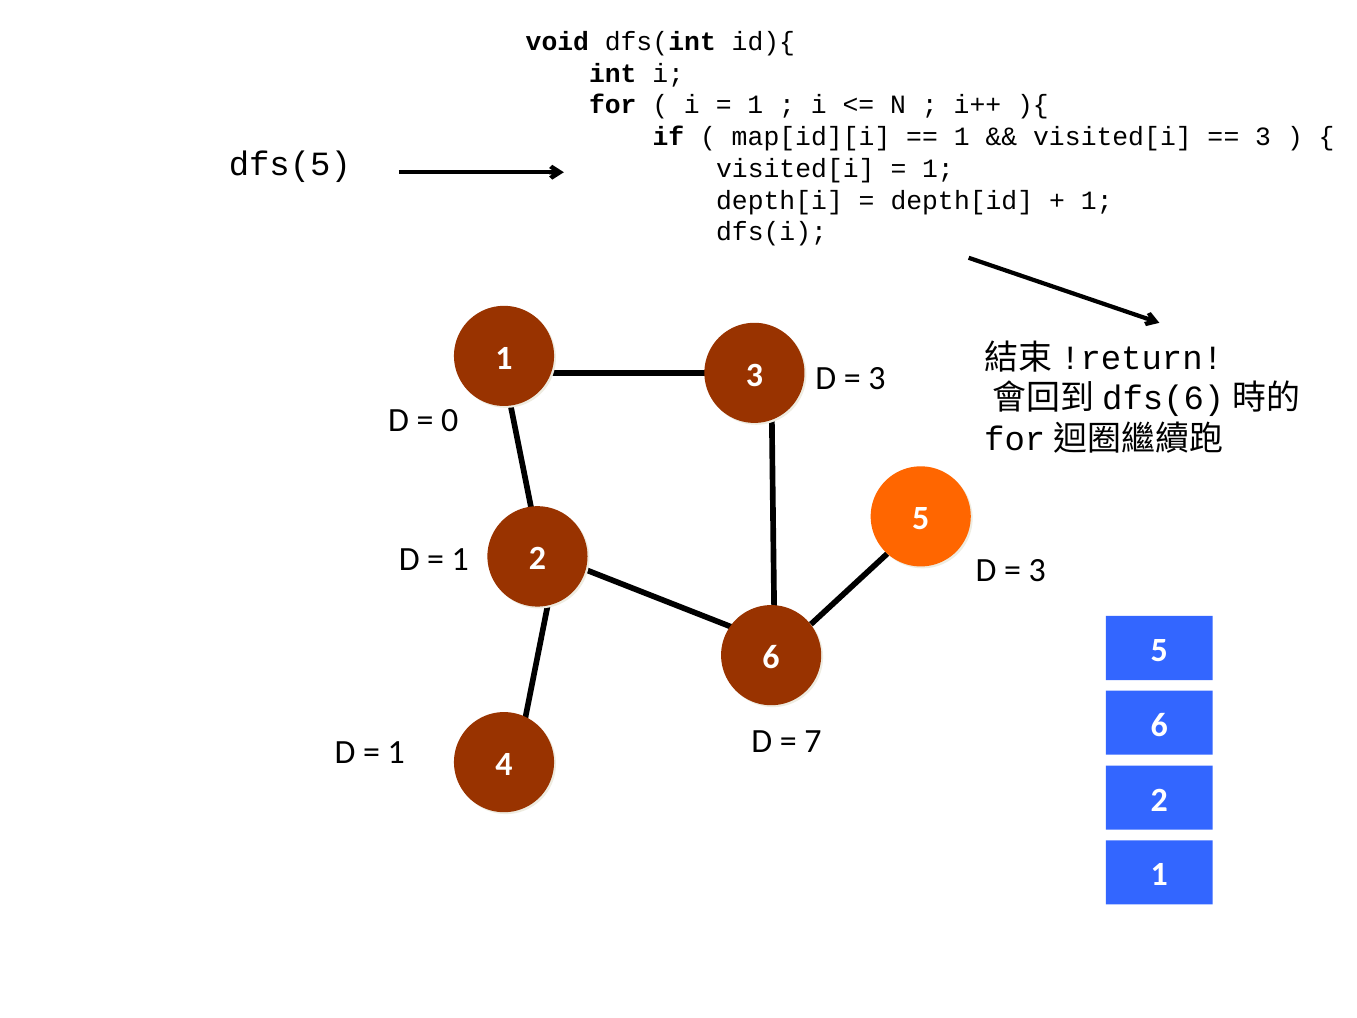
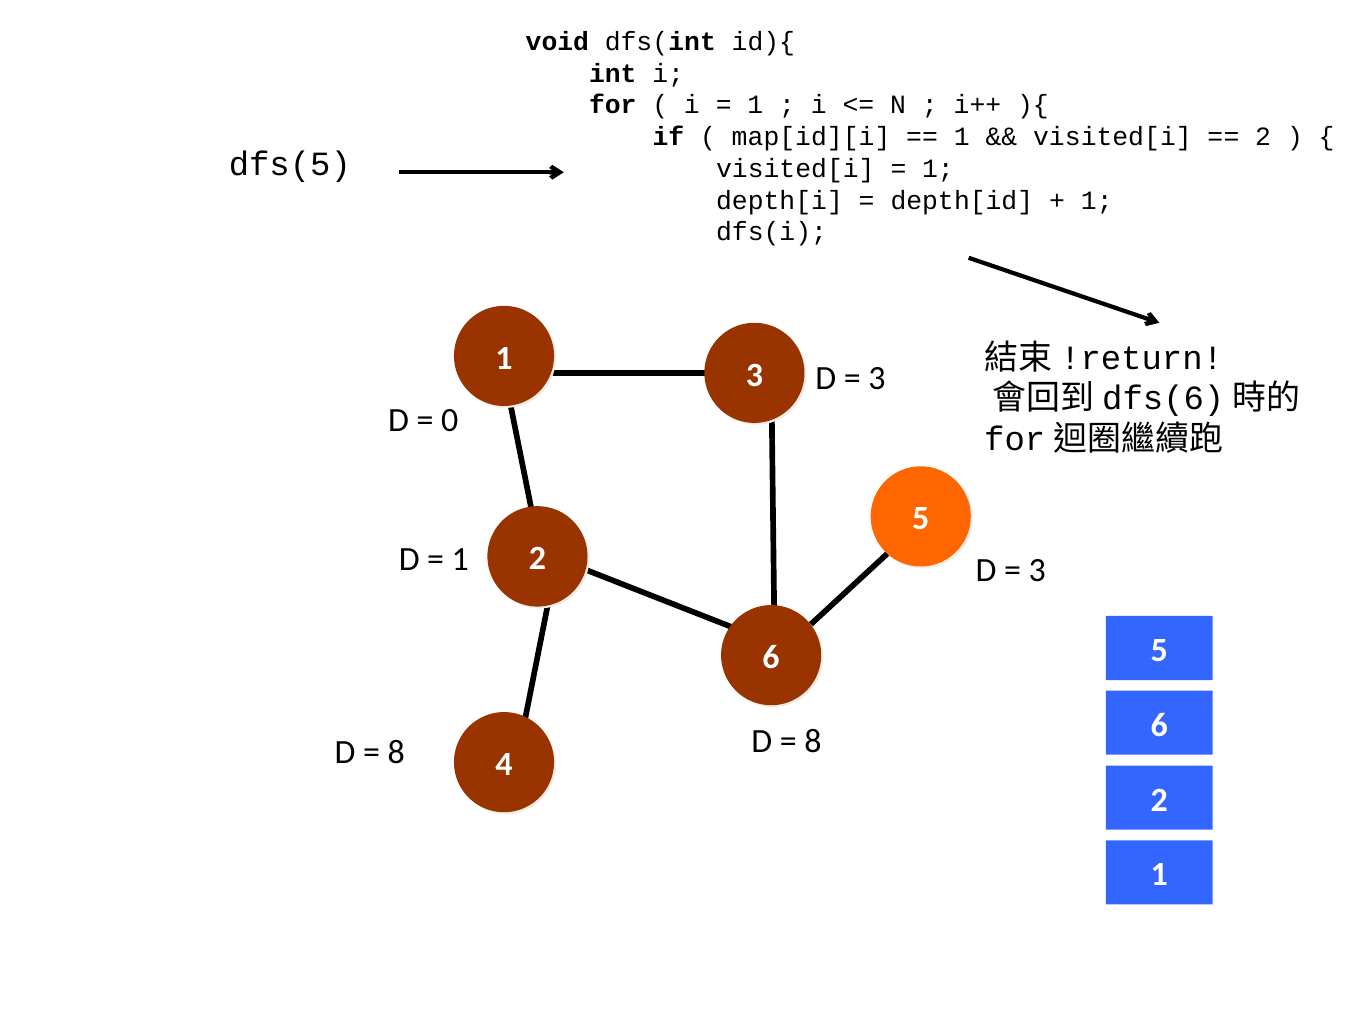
3: 3 -> 2 (1263, 137)
7: 7 -> 8 (813, 741)
1: 1 -> 8 (396, 752)
